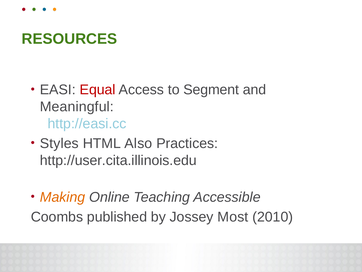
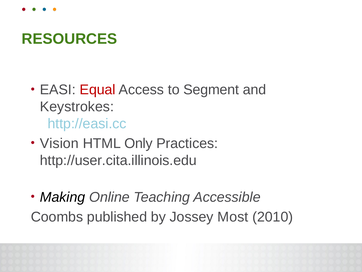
Meaningful: Meaningful -> Keystrokes (77, 107)
Styles: Styles -> Vision (59, 143)
Also: Also -> Only (139, 143)
Making colour: orange -> black (63, 197)
